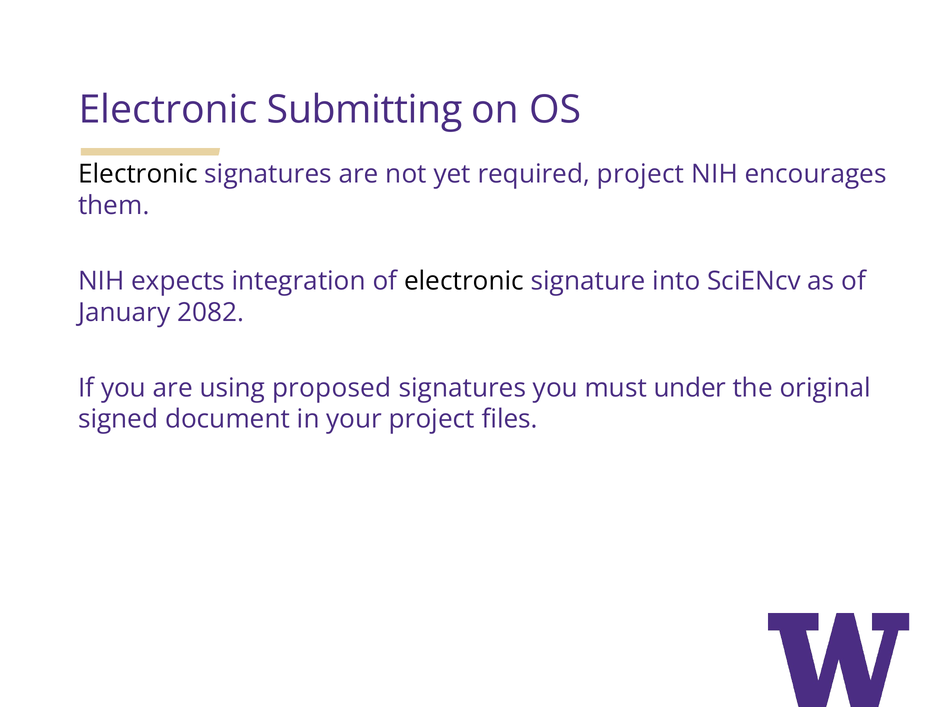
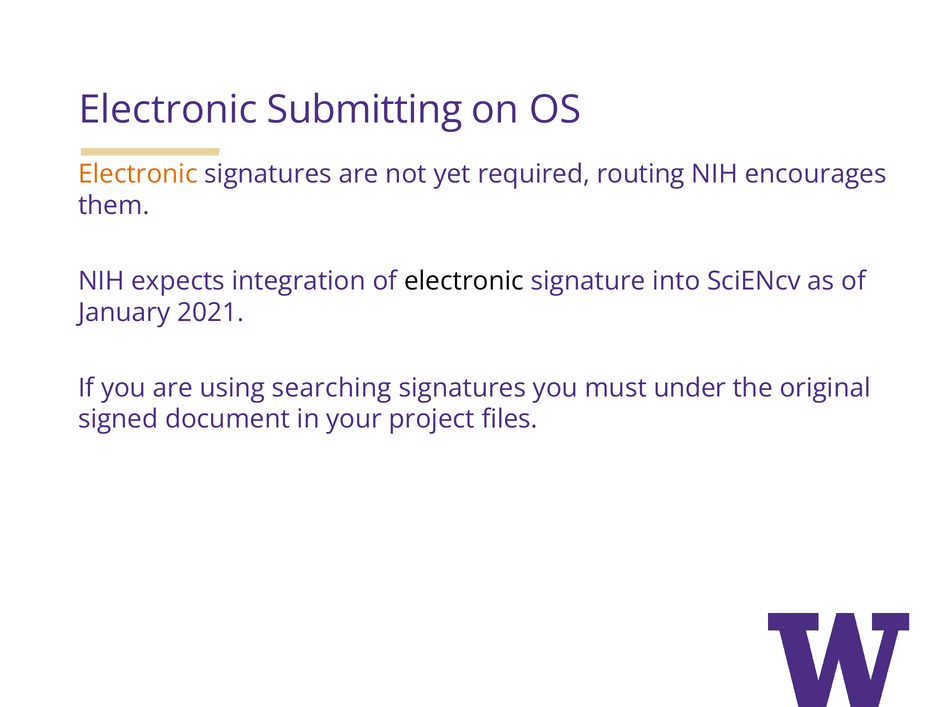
Electronic colour: black -> orange (138, 174)
required project: project -> routing (641, 174)
2082: 2082 -> 2021 (211, 313)
proposed: proposed -> searching (332, 388)
